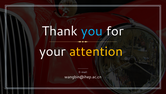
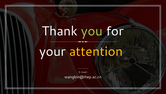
you colour: light blue -> light green (92, 31)
